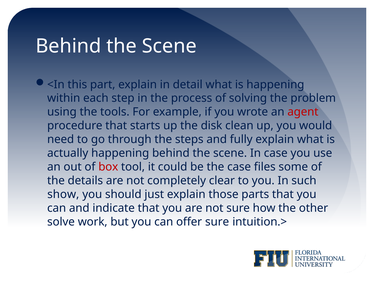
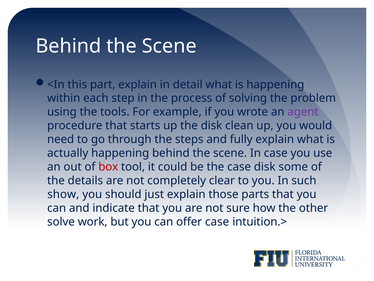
agent colour: red -> purple (303, 112)
case files: files -> disk (265, 167)
offer sure: sure -> case (217, 221)
